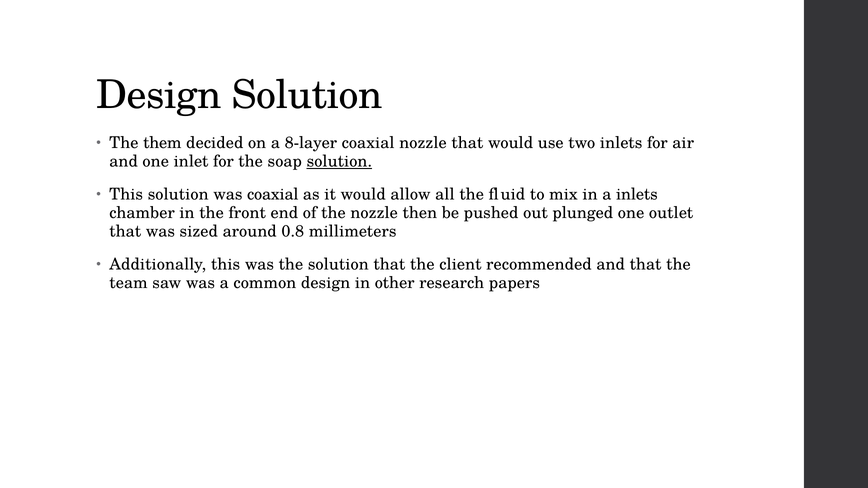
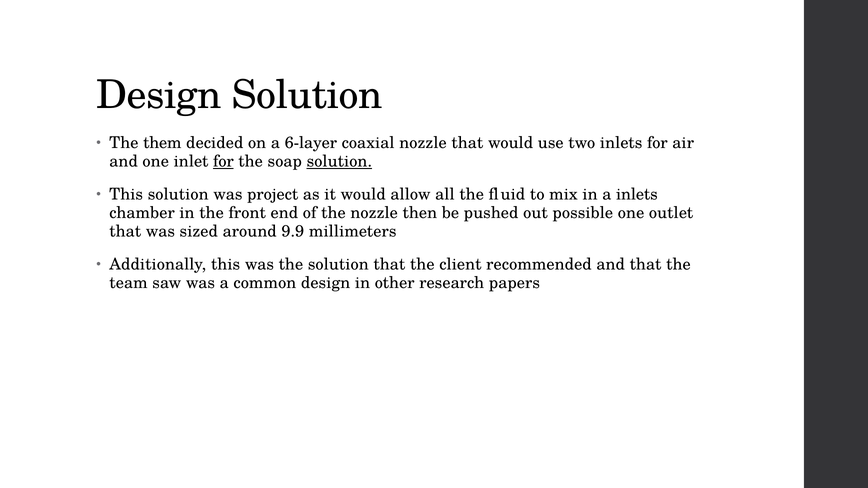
8-layer: 8-layer -> 6-layer (311, 143)
for underline: none -> present (223, 161)
was coaxial: coaxial -> project (273, 195)
plunged: plunged -> possible (583, 213)
0.8: 0.8 -> 9.9 (293, 232)
